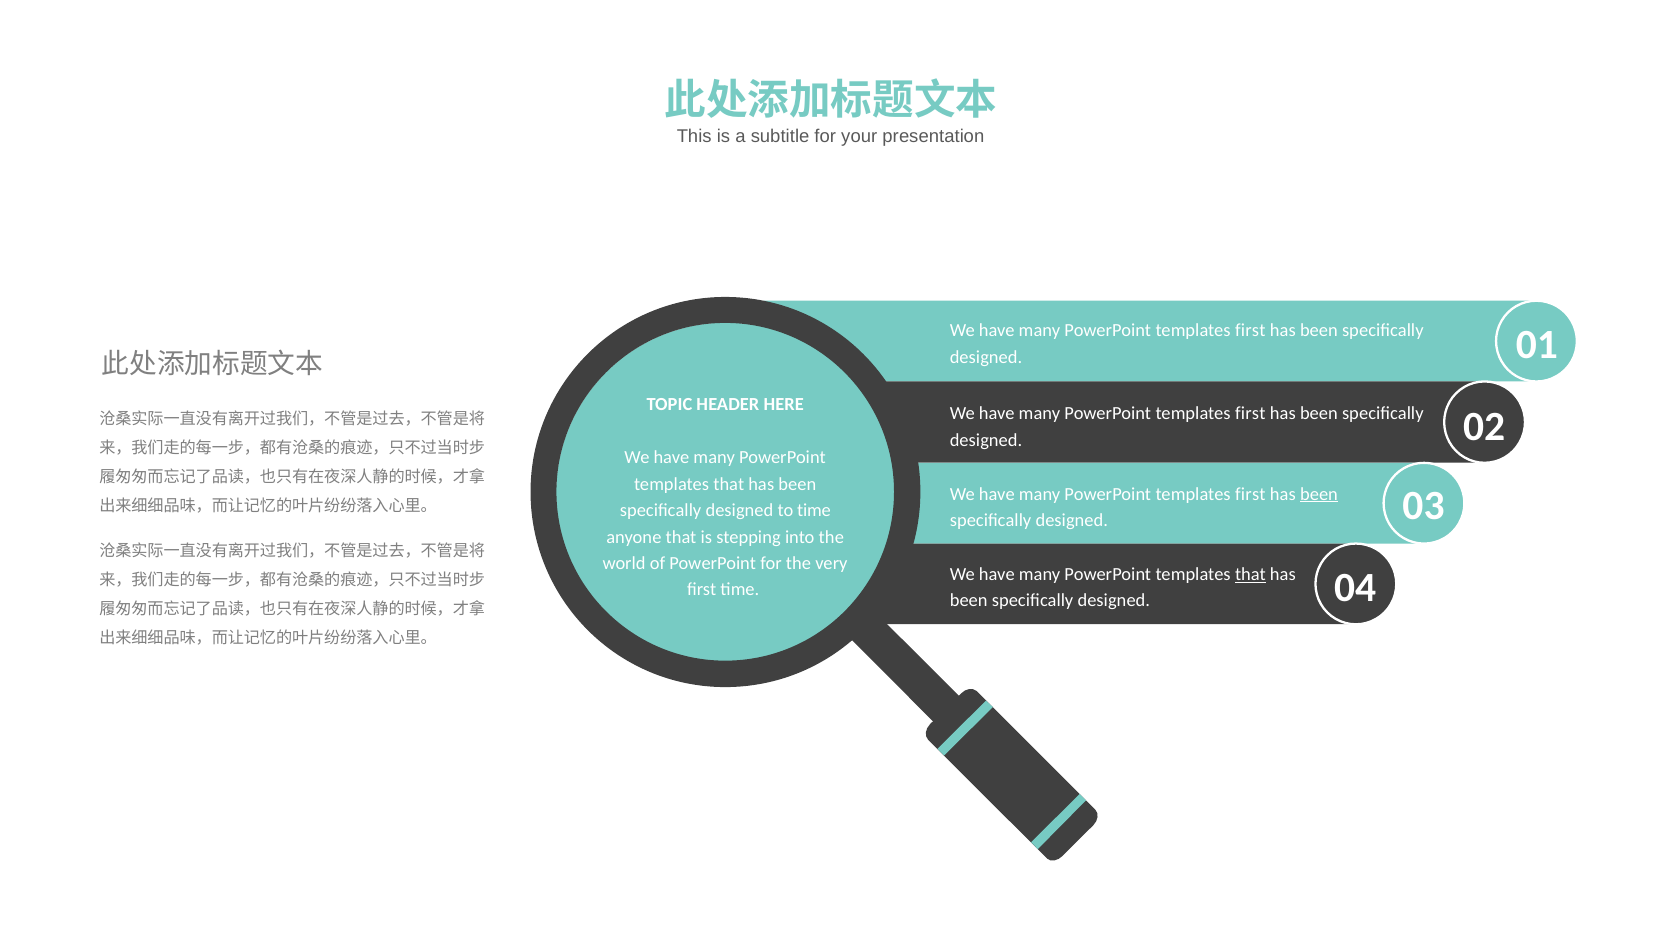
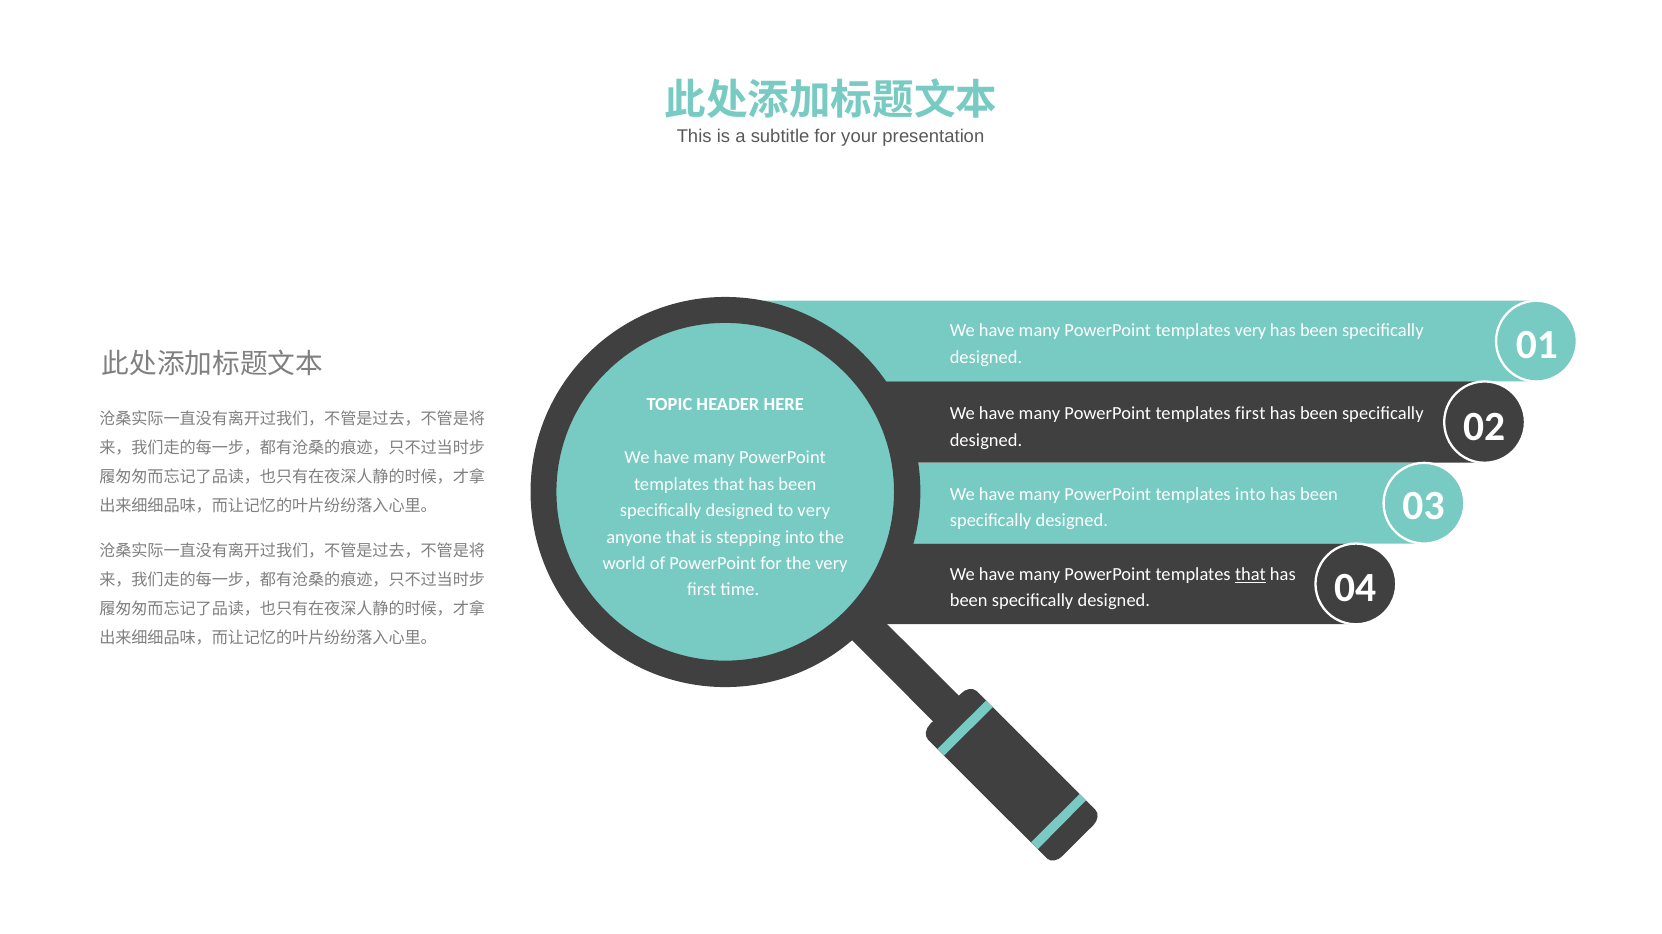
first: first -> very (1250, 331)
first: first -> into (1250, 494)
been underline: present -> none (1319, 494)
to time: time -> very (814, 511)
